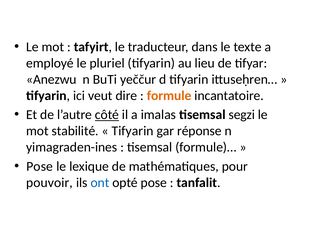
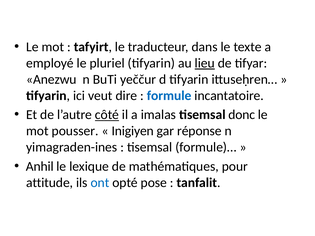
lieu underline: none -> present (205, 63)
formule colour: orange -> blue (169, 96)
segzi: segzi -> donc (242, 115)
stabilité: stabilité -> pousser (75, 131)
Tifyarin: Tifyarin -> Inigiyen (133, 131)
Pose: Pose -> Anhil (40, 167)
pouvoir: pouvoir -> attitude (50, 183)
